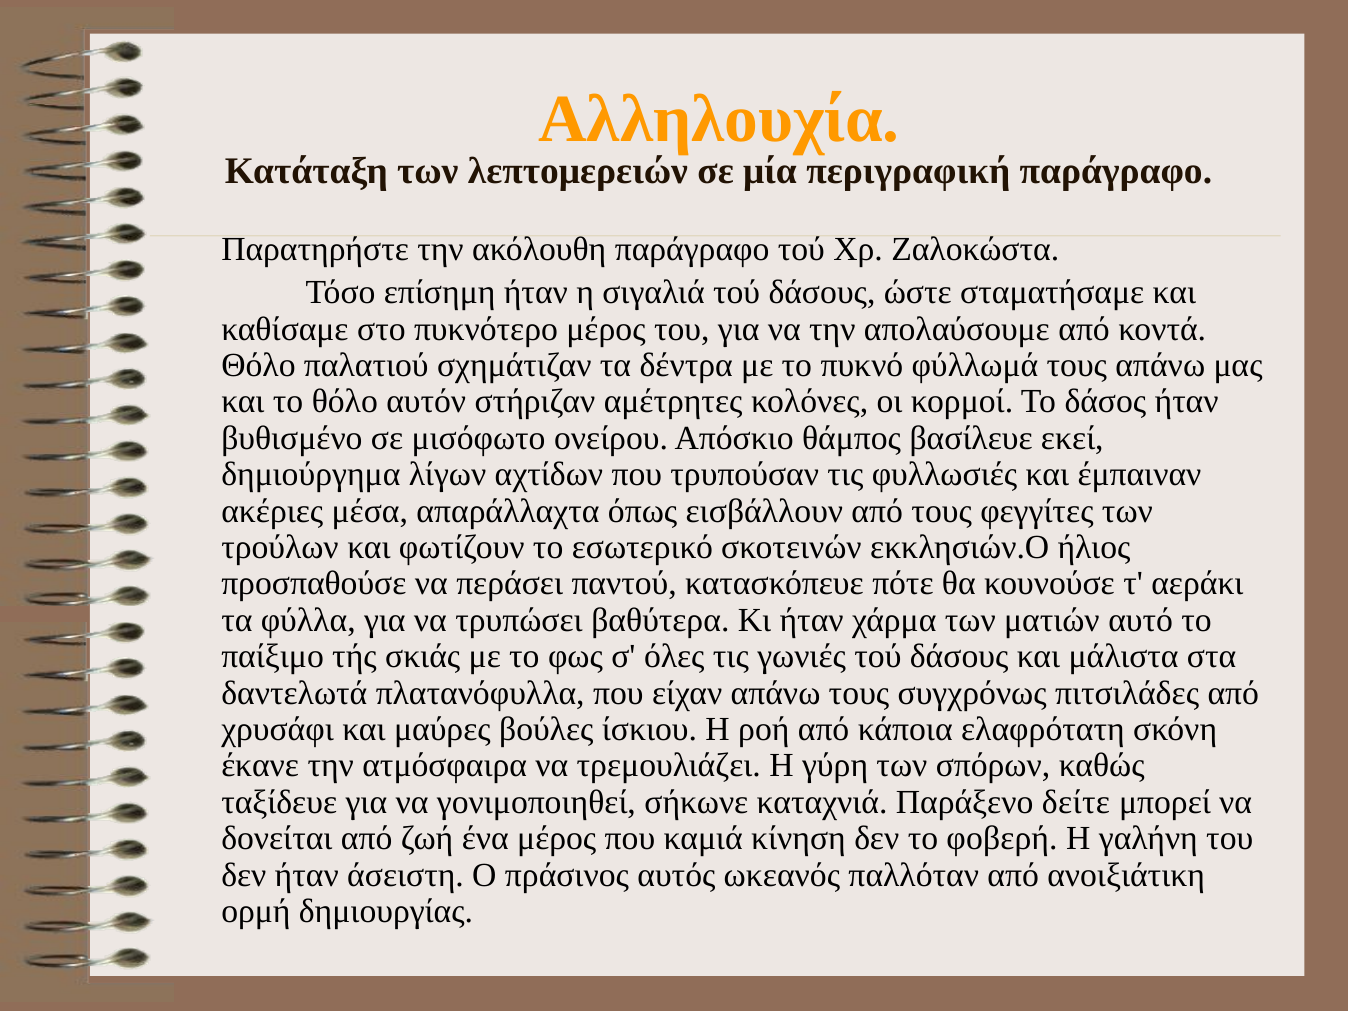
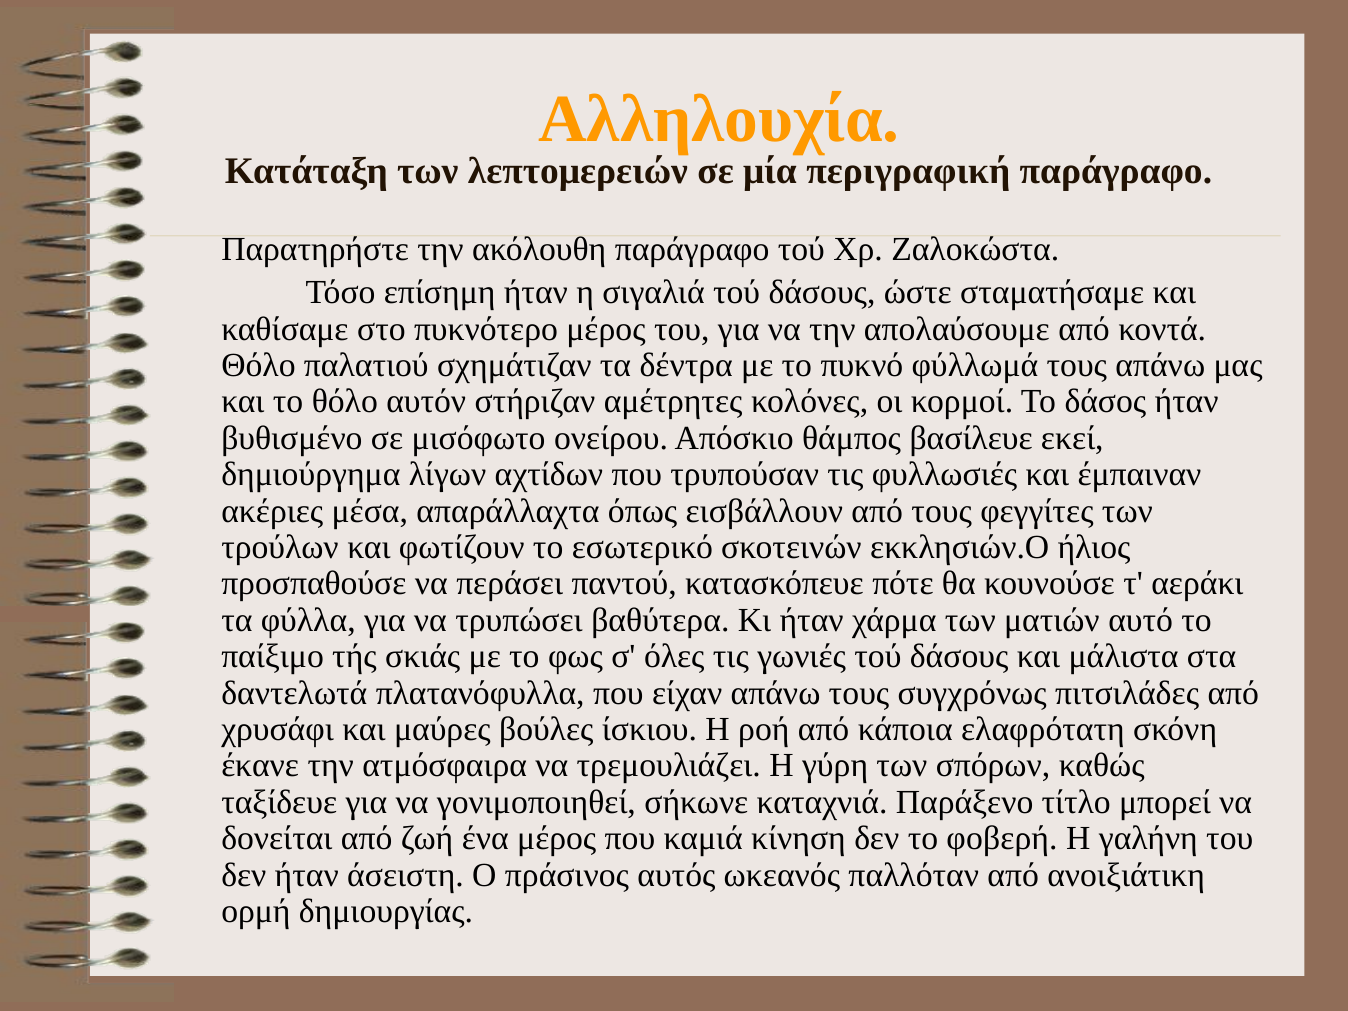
δείτε: δείτε -> τίτλο (1076, 802)
